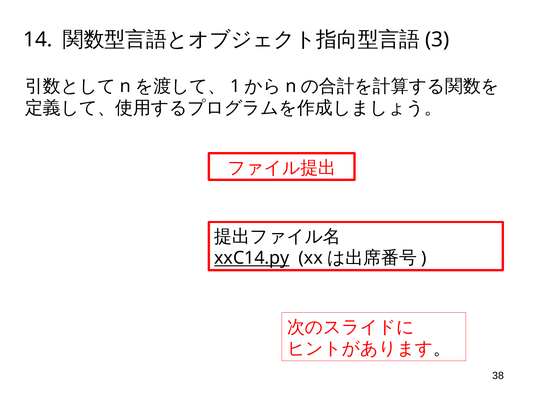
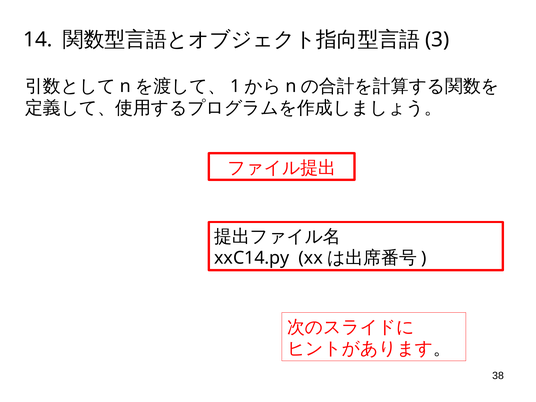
xxC14.py underline: present -> none (252, 258)
